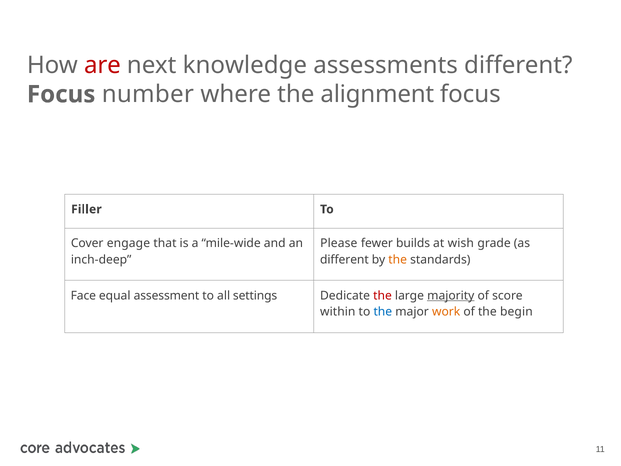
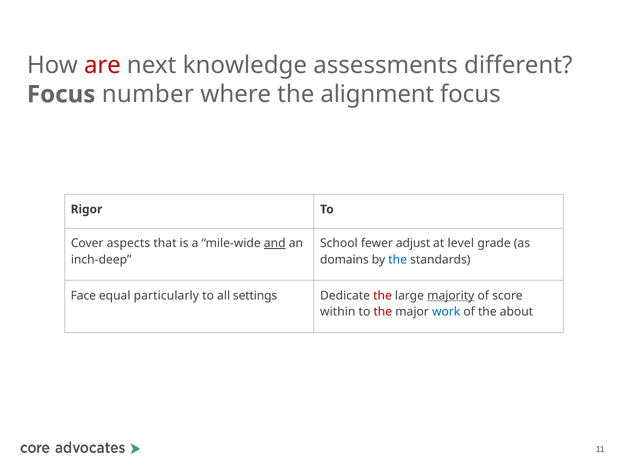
Filler: Filler -> Rigor (87, 209)
engage: engage -> aspects (128, 243)
and underline: none -> present (275, 243)
Please: Please -> School (339, 243)
builds: builds -> adjust (413, 243)
wish: wish -> level (461, 243)
different: different -> domains (344, 260)
the colour: orange -> blue (398, 260)
assessment: assessment -> particularly (166, 295)
the colour: blue -> red (383, 312)
work colour: orange -> blue (446, 312)
begin: begin -> about (516, 312)
